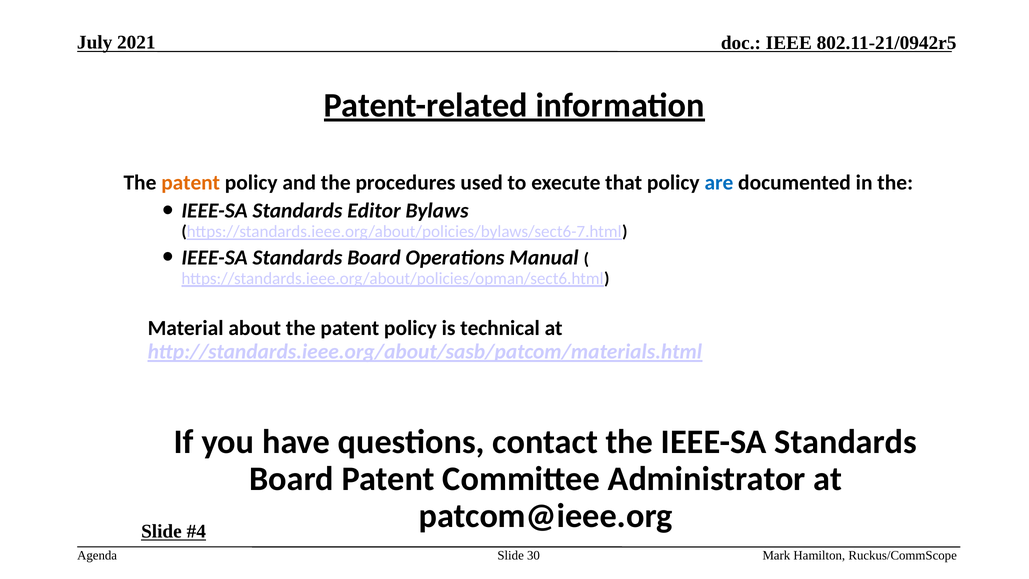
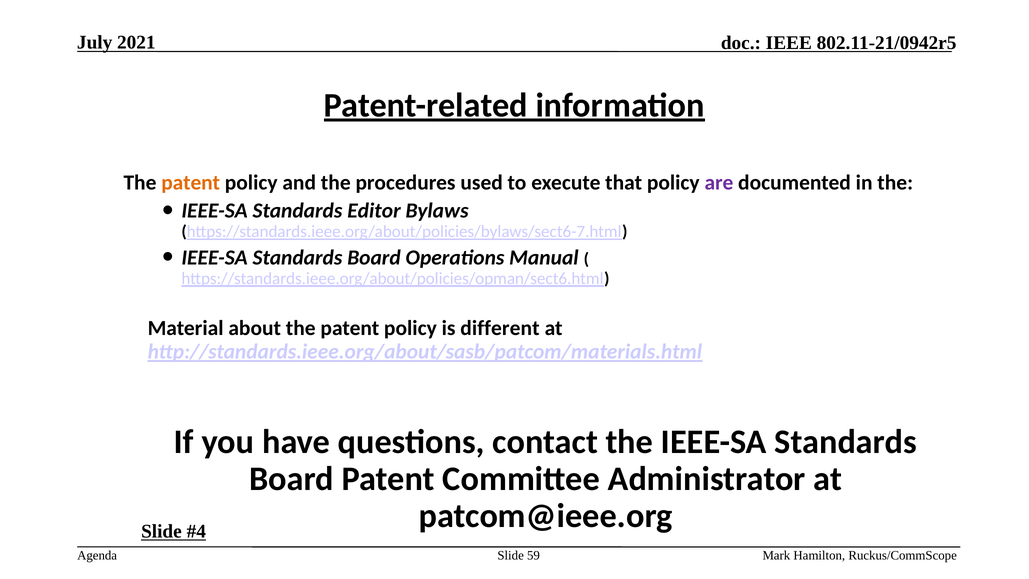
are colour: blue -> purple (719, 183)
technical: technical -> different (500, 328)
30: 30 -> 59 (533, 555)
